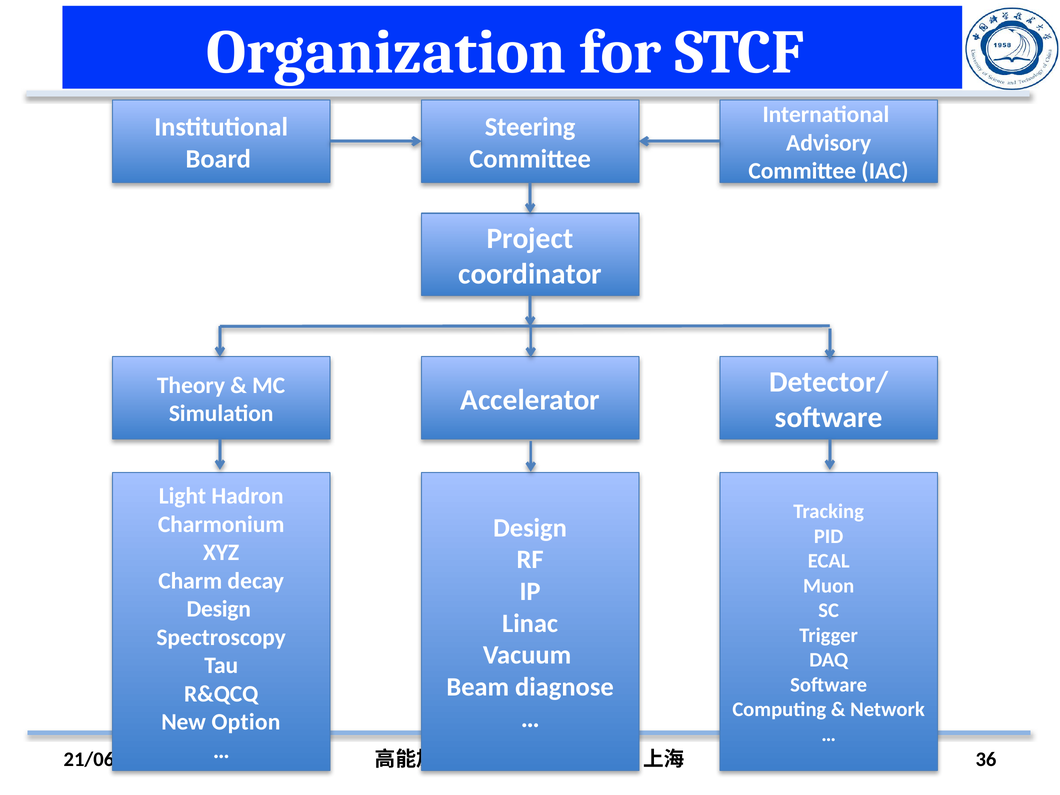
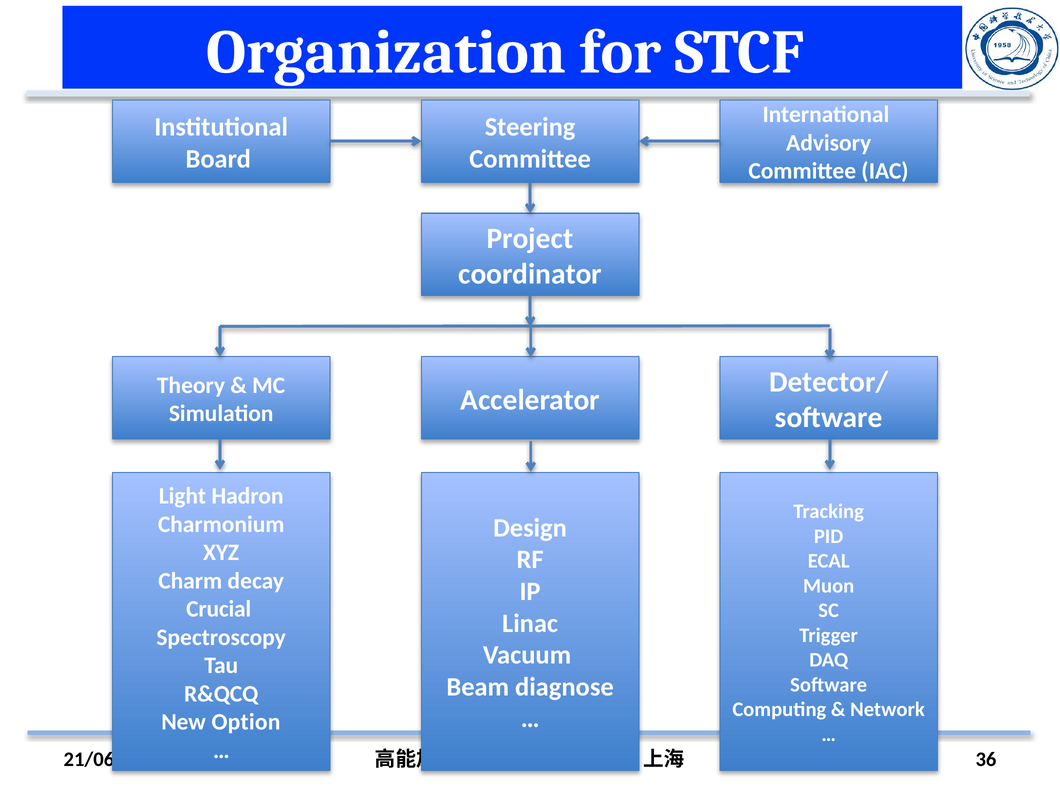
Design: Design -> Crucial (219, 609)
